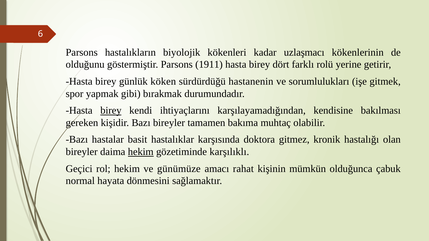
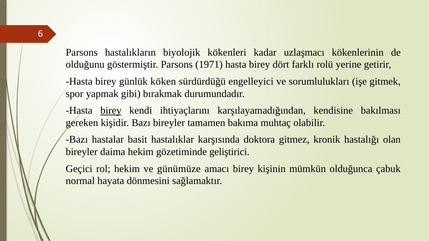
1911: 1911 -> 1971 (209, 65)
hastanenin: hastanenin -> engelleyici (251, 81)
hekim underline: present -> none (141, 152)
karşılıklı: karşılıklı -> geliştirici (229, 152)
amacı rahat: rahat -> birey (243, 169)
